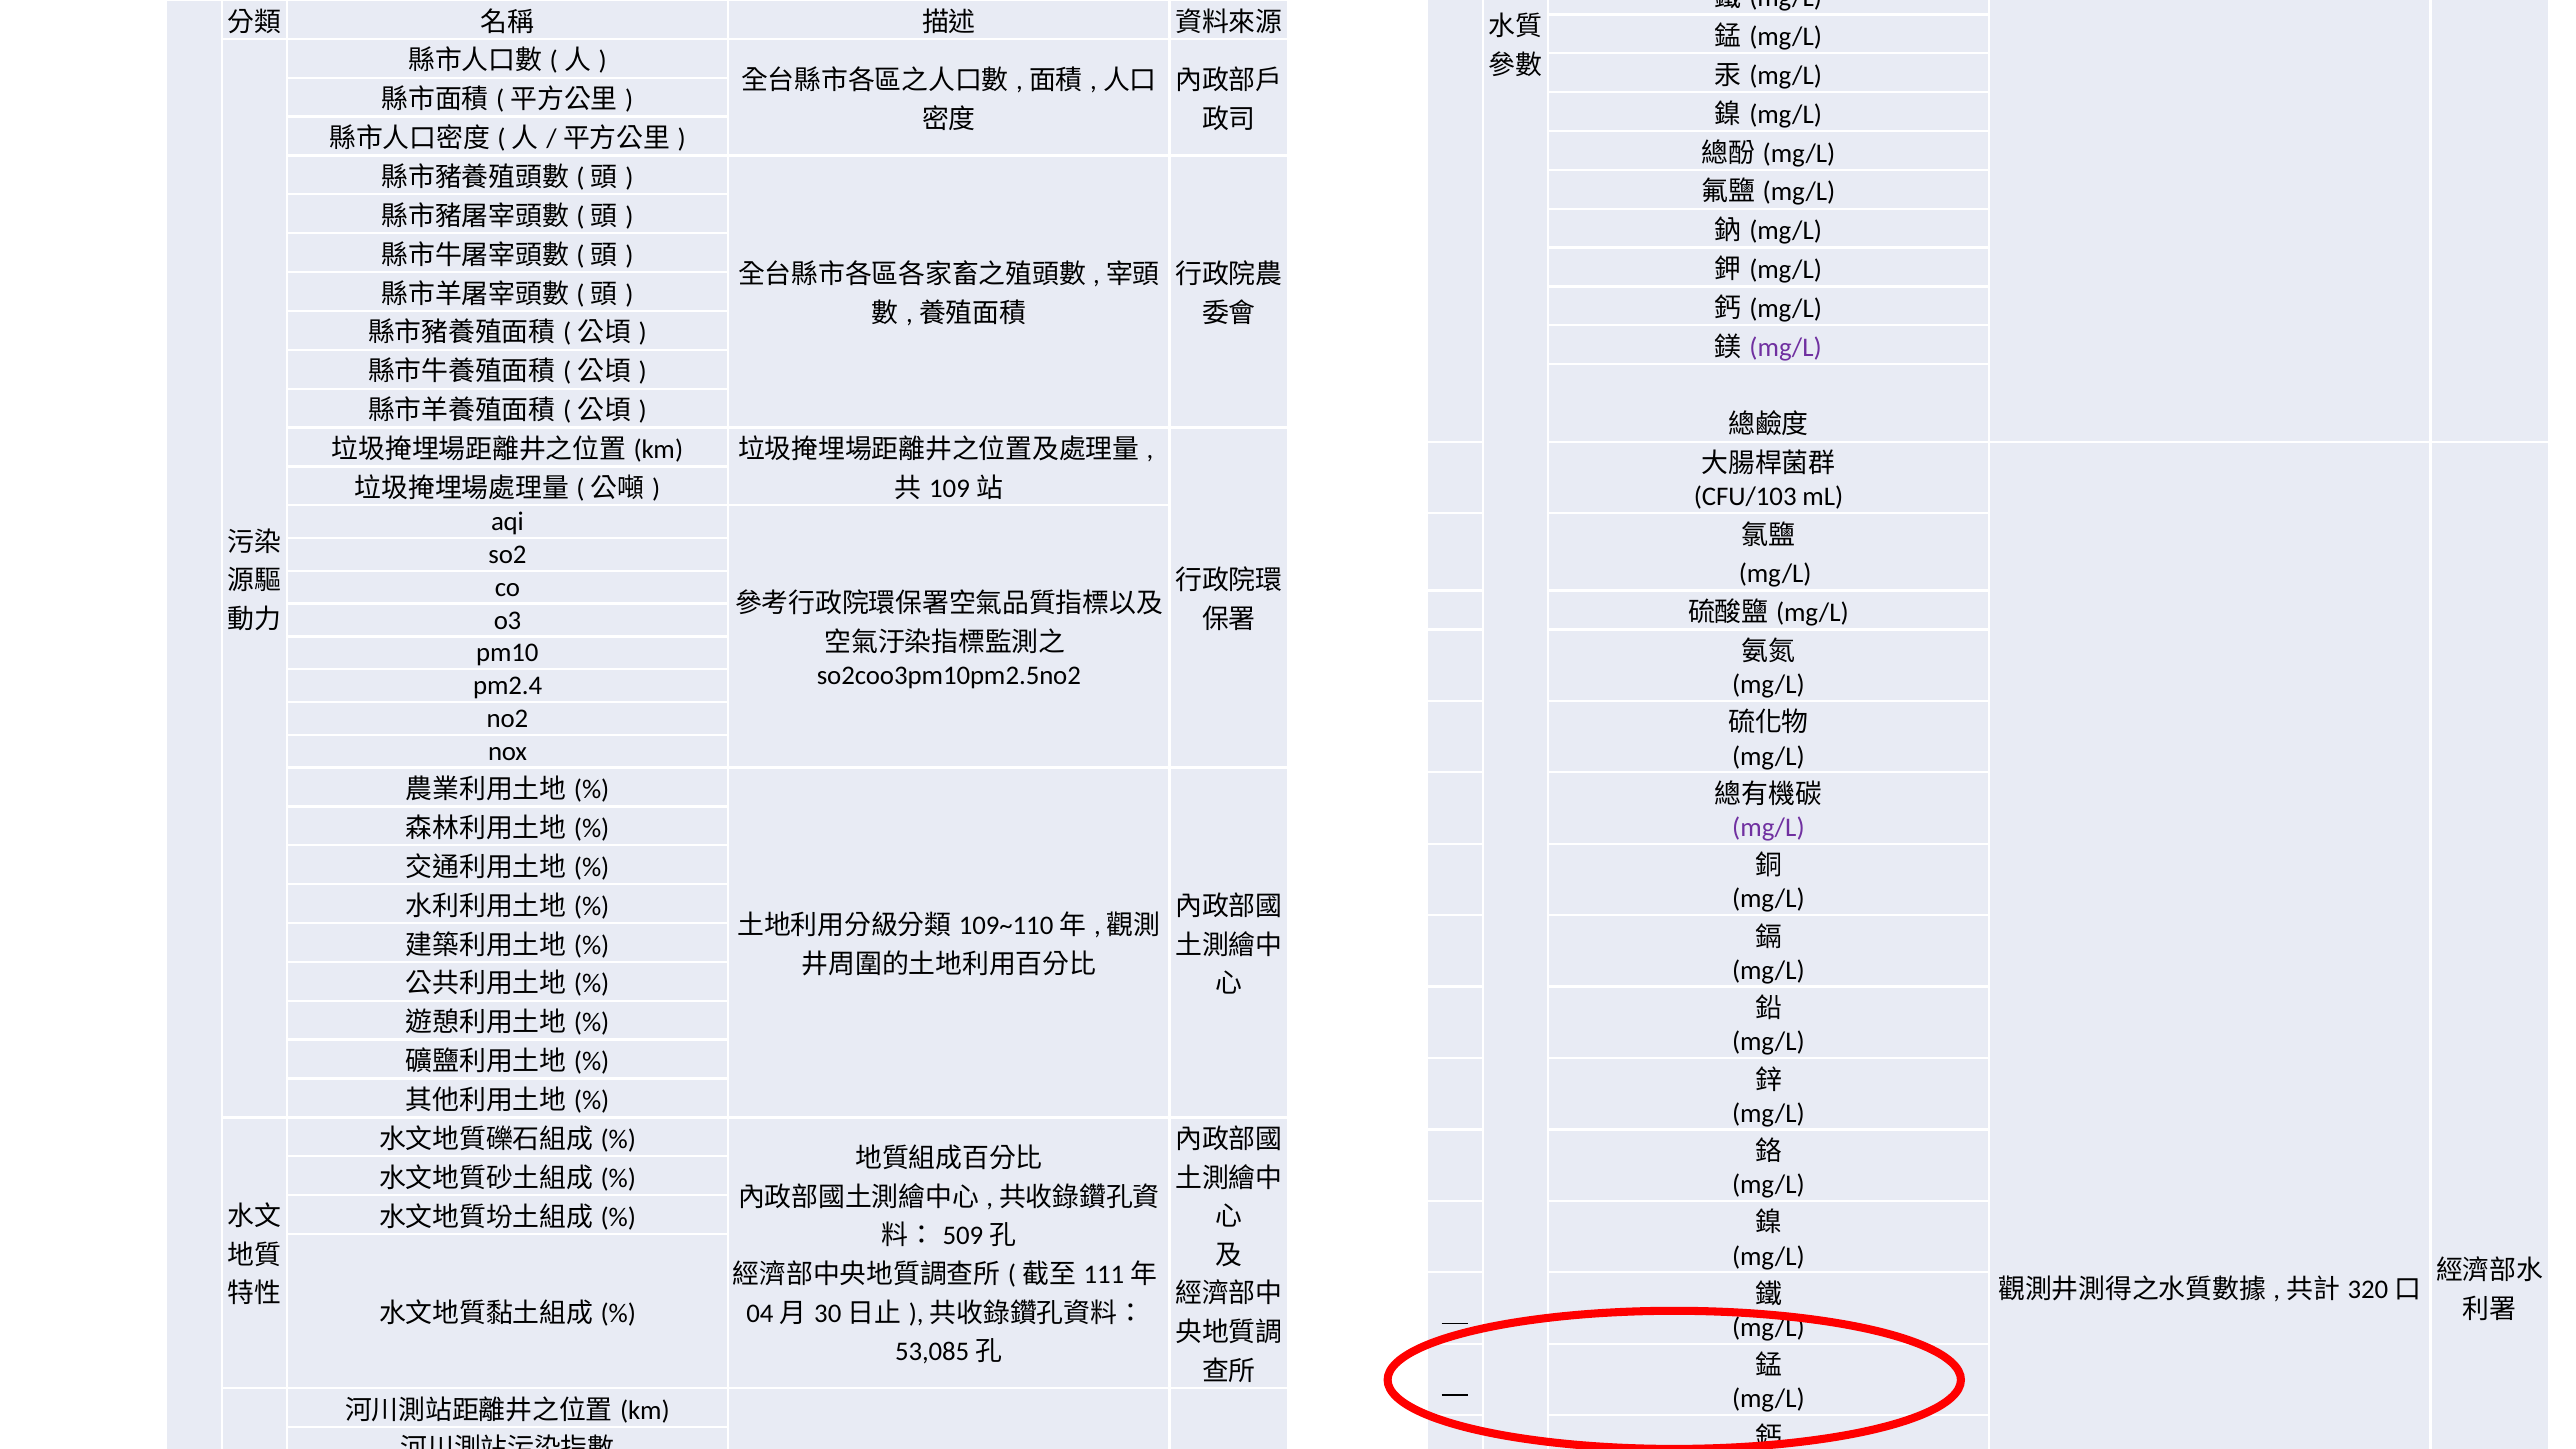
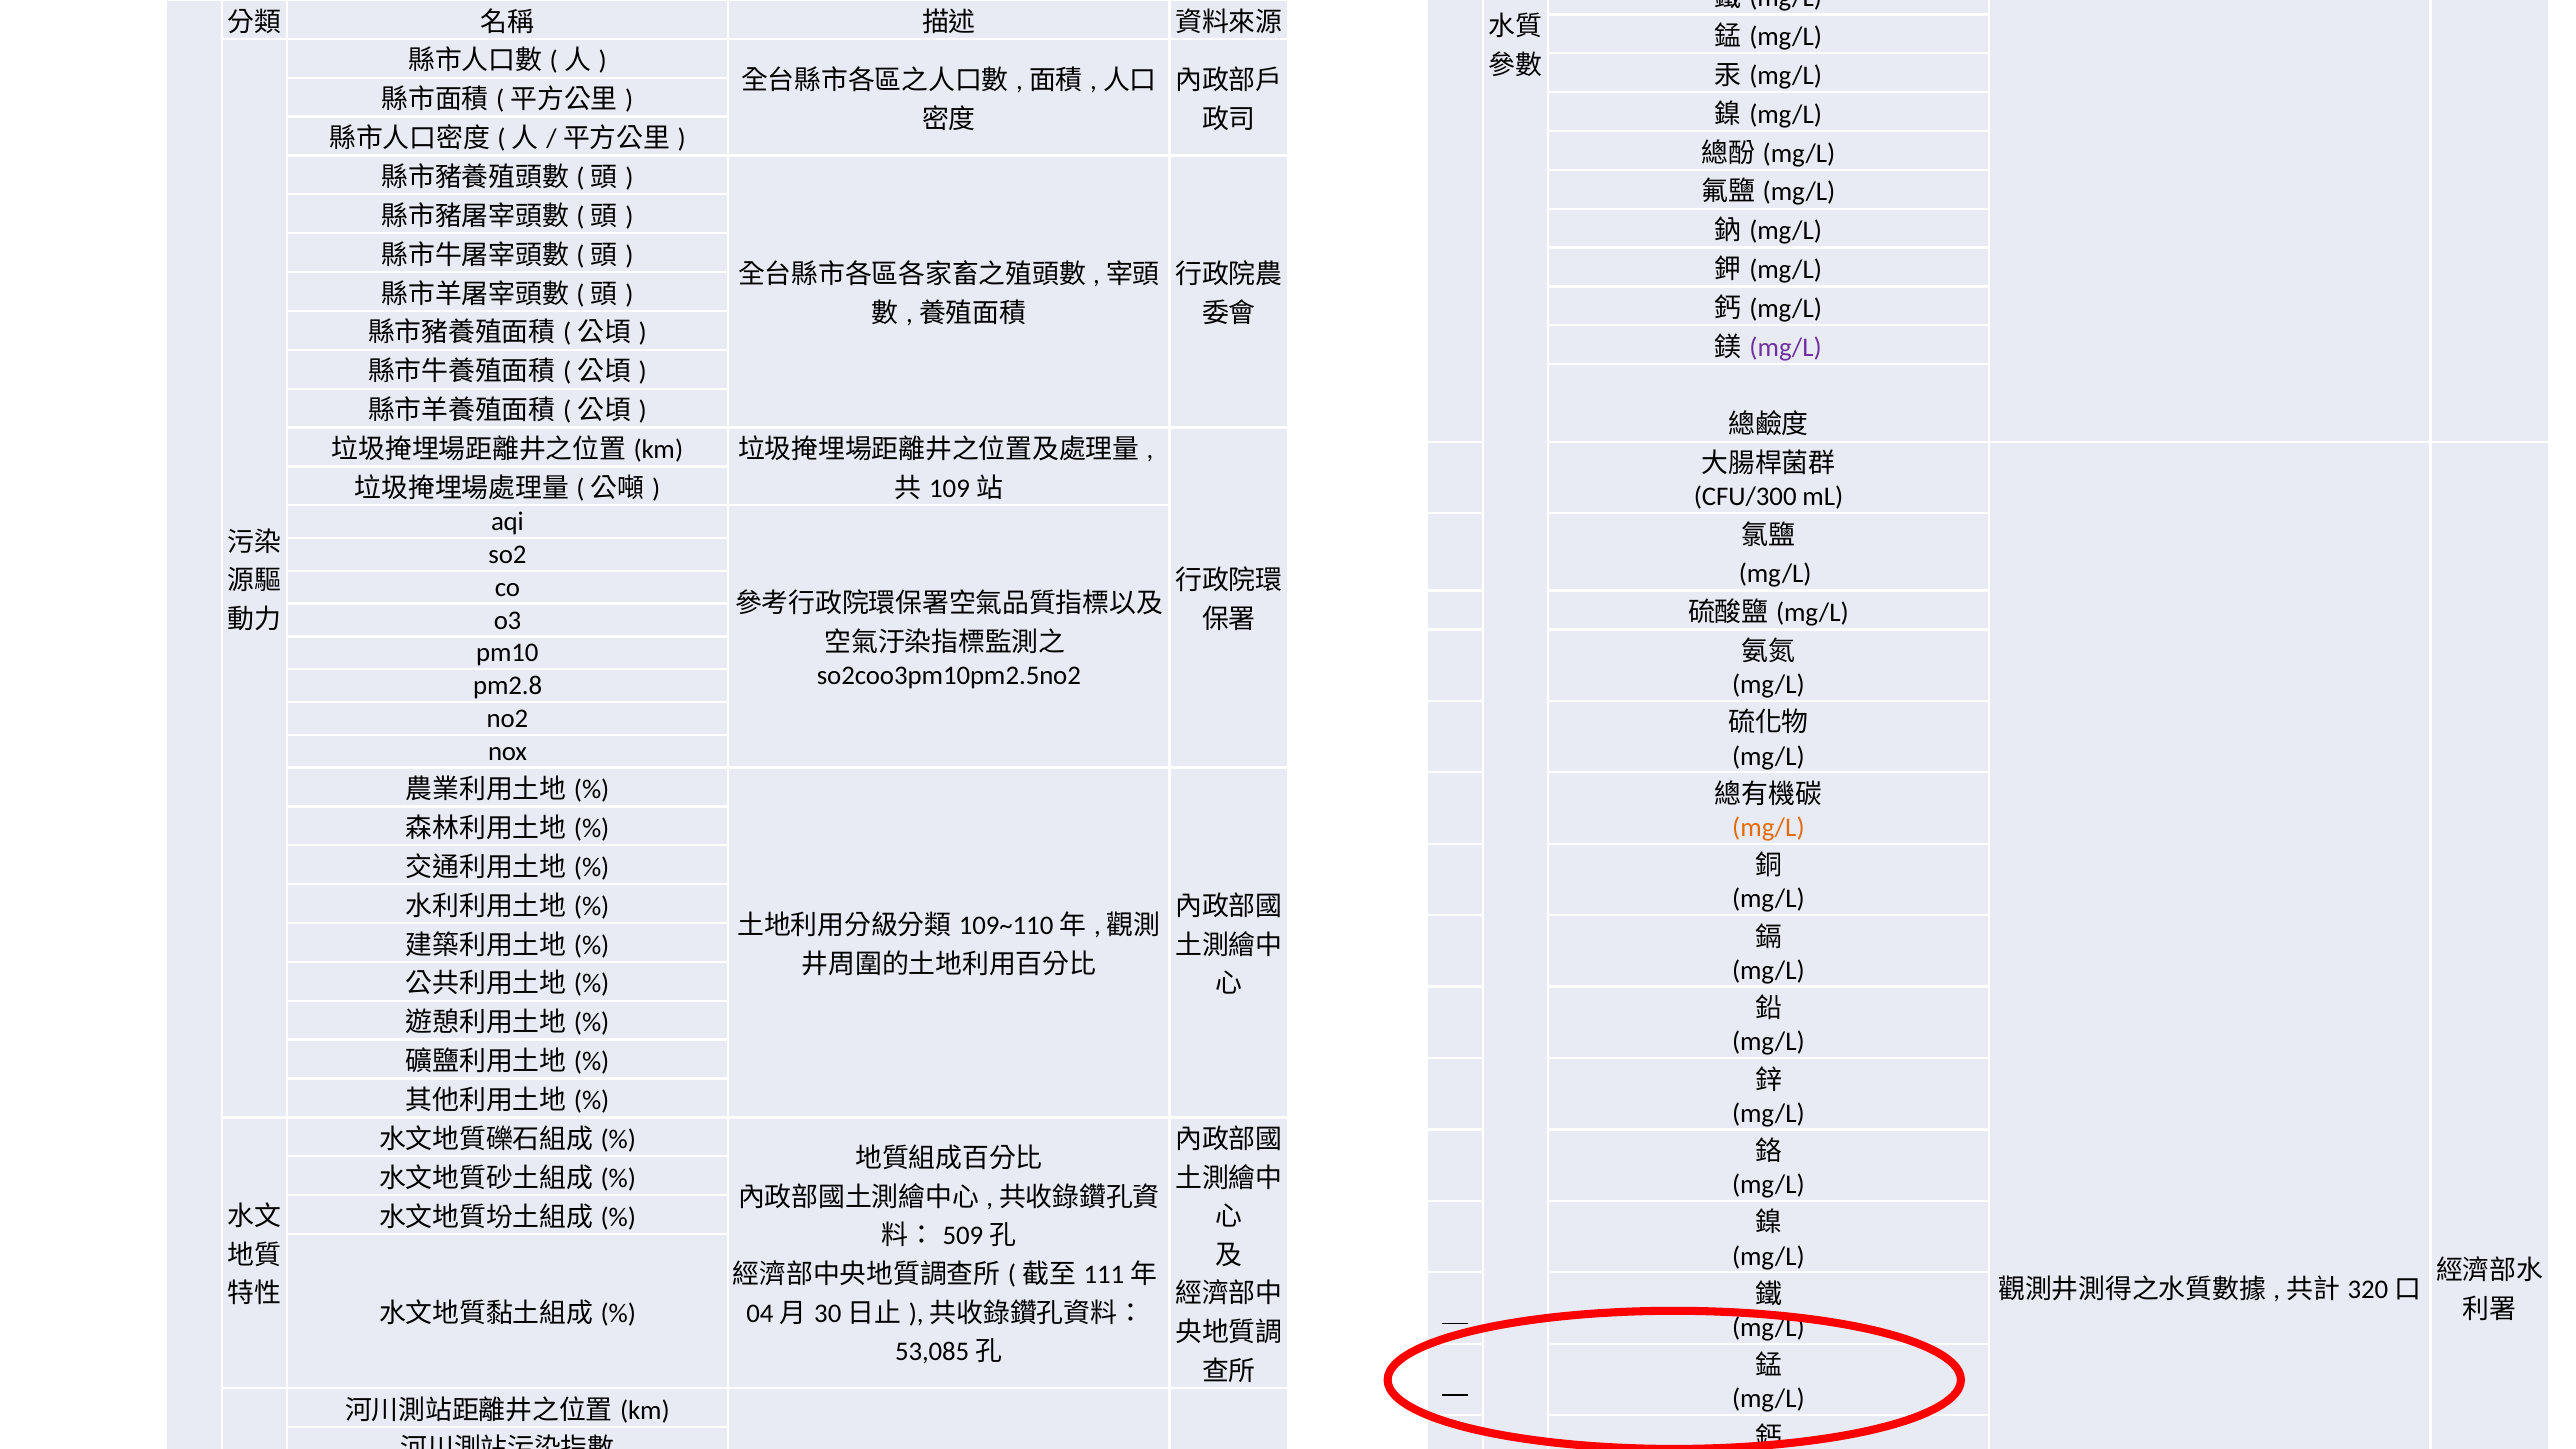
CFU/103: CFU/103 -> CFU/300 (1745, 497)
pm2.4: pm2.4 -> pm2.8 (508, 686)
mg/L colour: purple -> orange (1768, 828)
